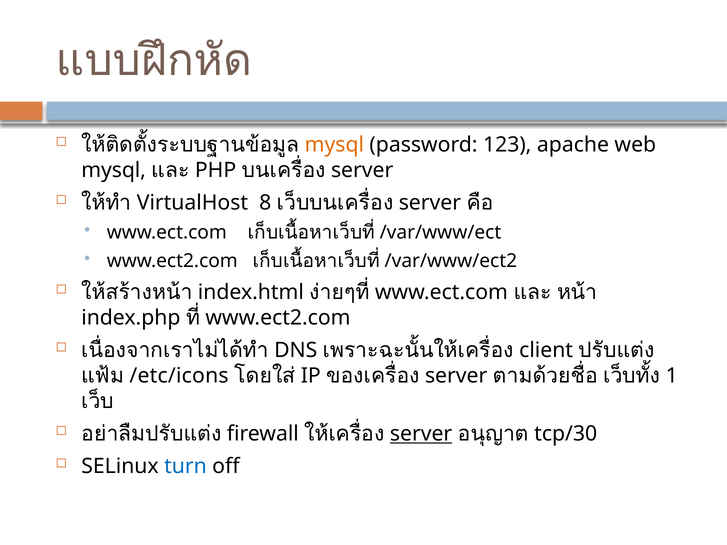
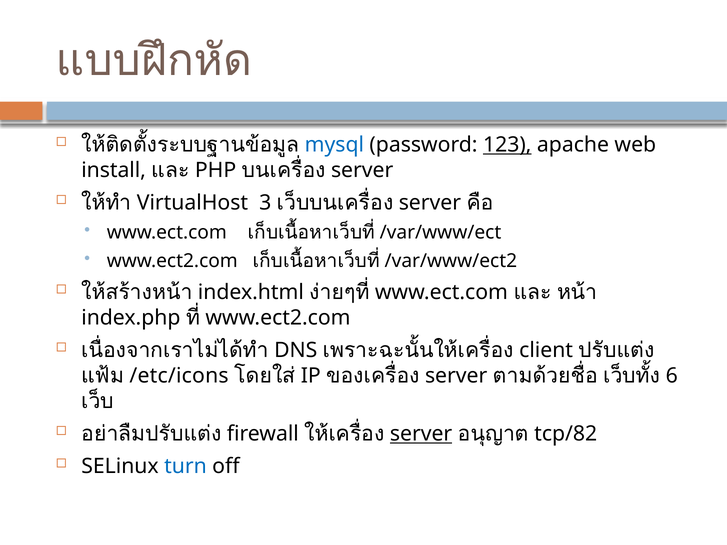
mysql colour: orange -> blue (334, 145)
123 underline: none -> present (507, 145)
mysql: mysql -> install (114, 170)
8: 8 -> 3 (265, 203)
1: 1 -> 6 (672, 376)
tcp/30: tcp/30 -> tcp/82 (566, 434)
